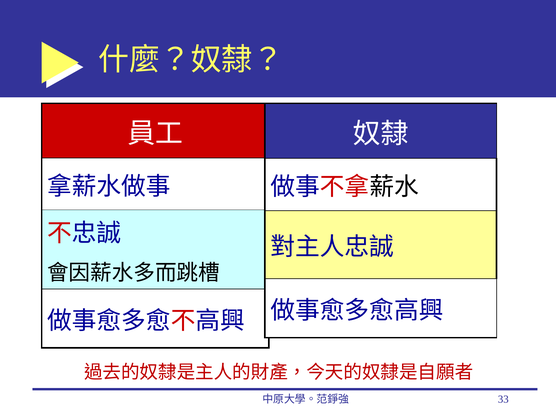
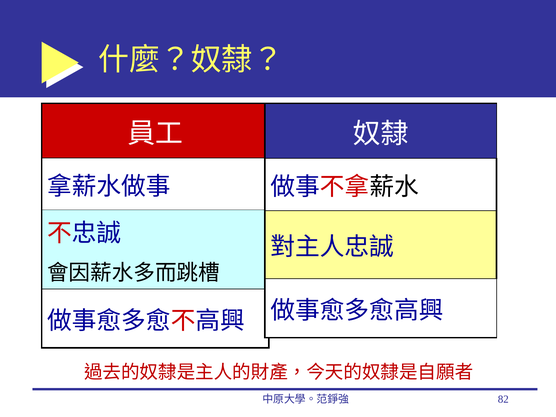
33: 33 -> 82 (503, 399)
